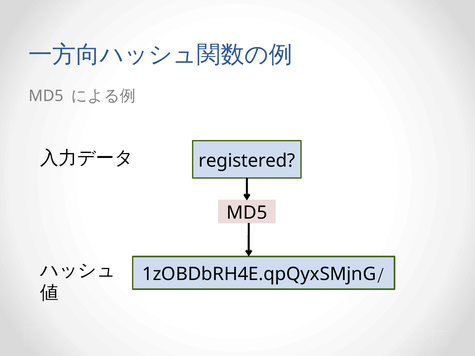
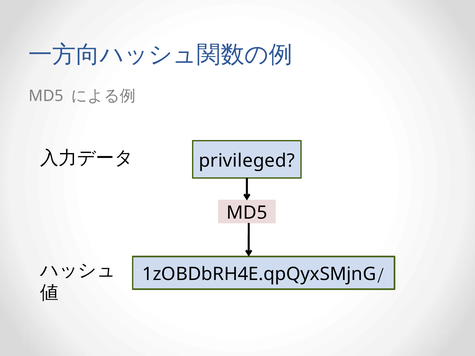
registered: registered -> privileged (247, 161)
